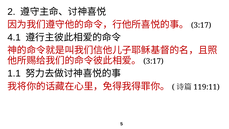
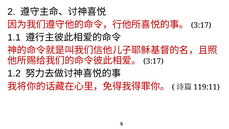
4.1: 4.1 -> 1.1 (14, 37)
1.1: 1.1 -> 1.2 (14, 73)
